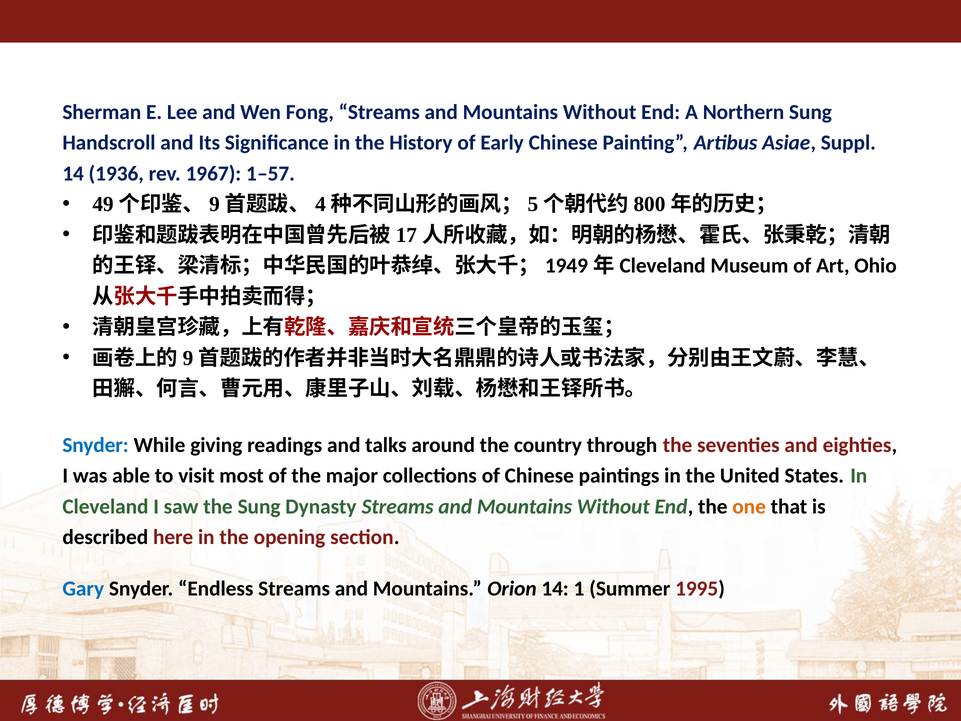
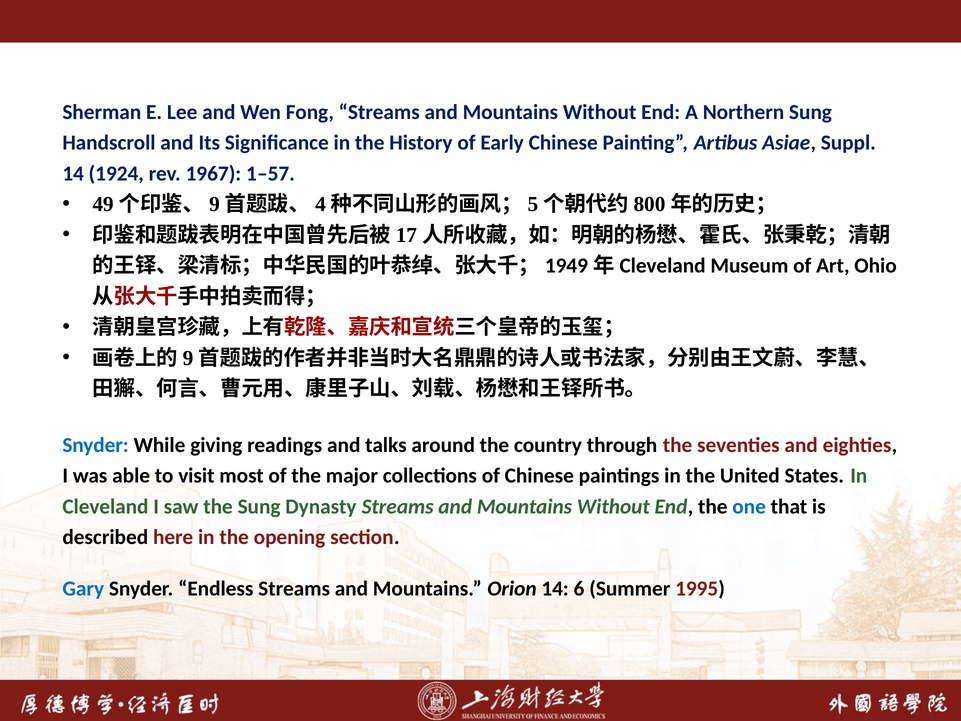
1936: 1936 -> 1924 (116, 174)
one colour: orange -> blue (749, 506)
1: 1 -> 6 (579, 588)
